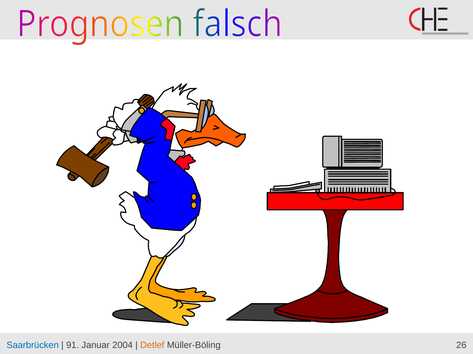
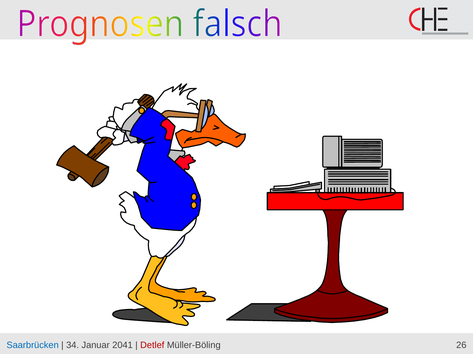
91: 91 -> 34 (73, 346)
2004: 2004 -> 2041 (123, 346)
Detlef colour: orange -> red (152, 346)
